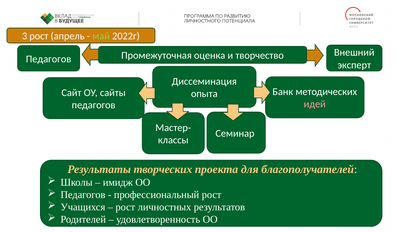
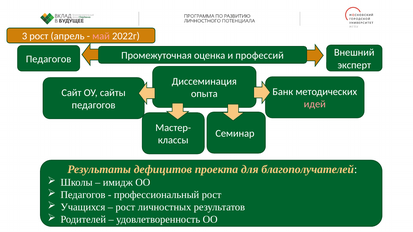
май colour: light green -> pink (101, 36)
творчество: творчество -> профессий (260, 56)
творческих: творческих -> дефицитов (163, 170)
